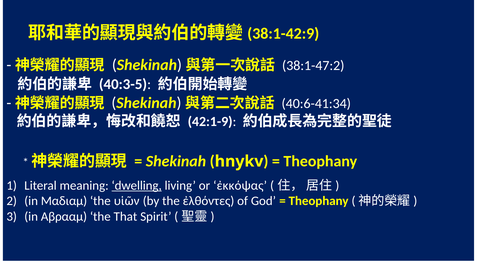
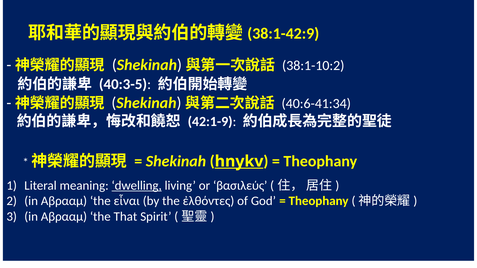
38:1-47:2: 38:1-47:2 -> 38:1-10:2 (313, 66)
hnykv underline: none -> present (239, 162)
ἐκκόψας: ἐκκόψας -> βασιλεύς (240, 186)
Μαδιαμ: Μαδιαμ -> Αβρααμ (64, 201)
υἱῶν: υἱῶν -> εἶναι (127, 201)
